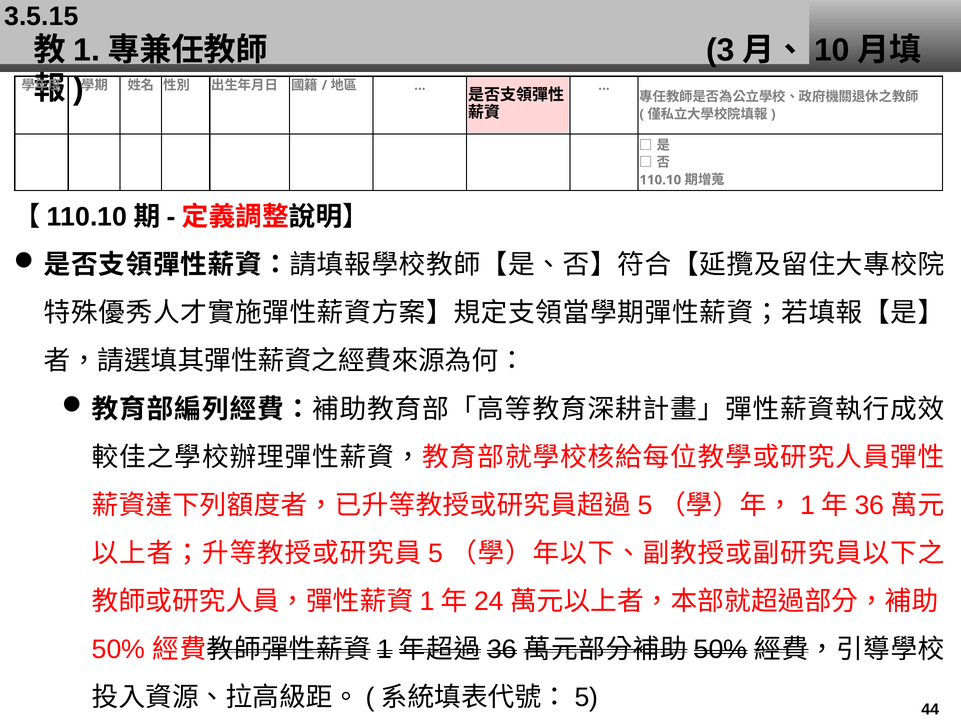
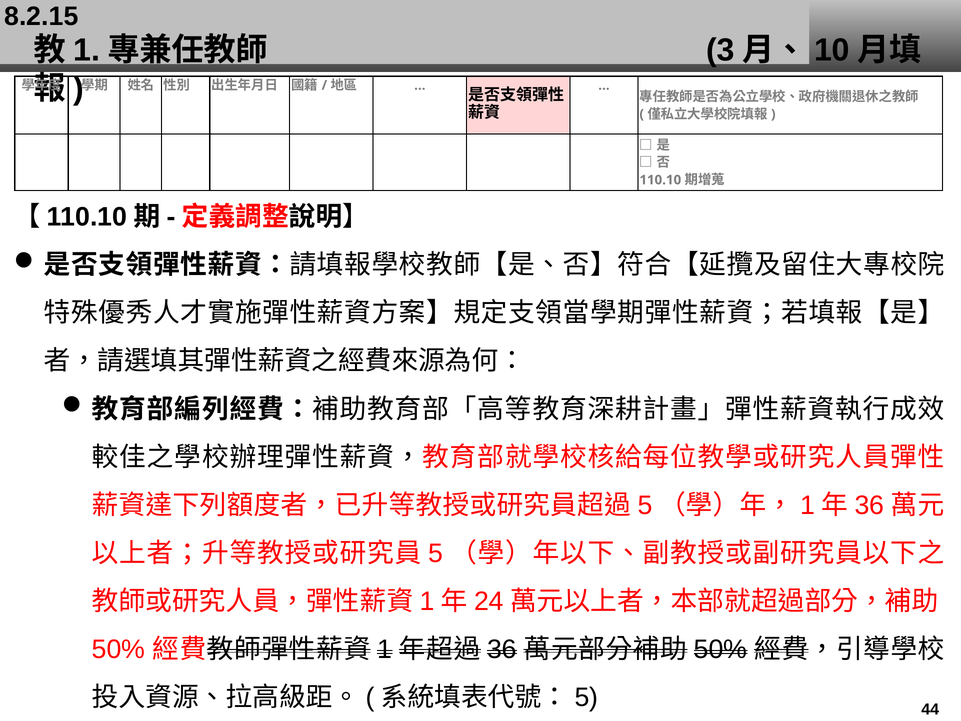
3.5.15: 3.5.15 -> 8.2.15 (41, 16)
